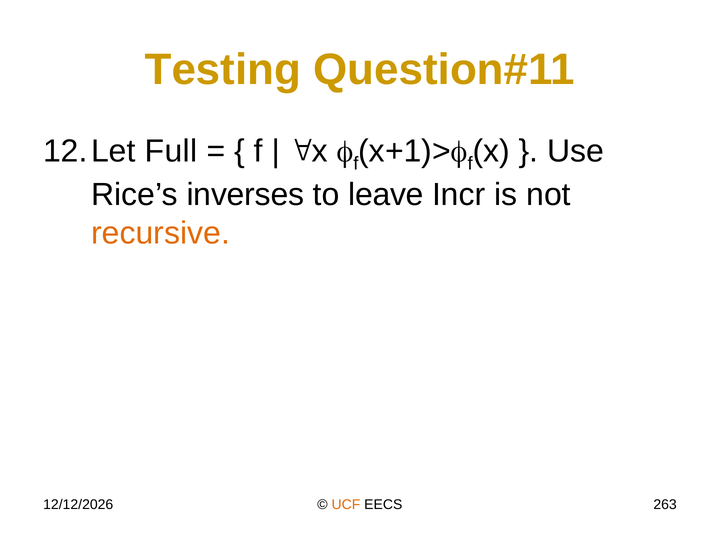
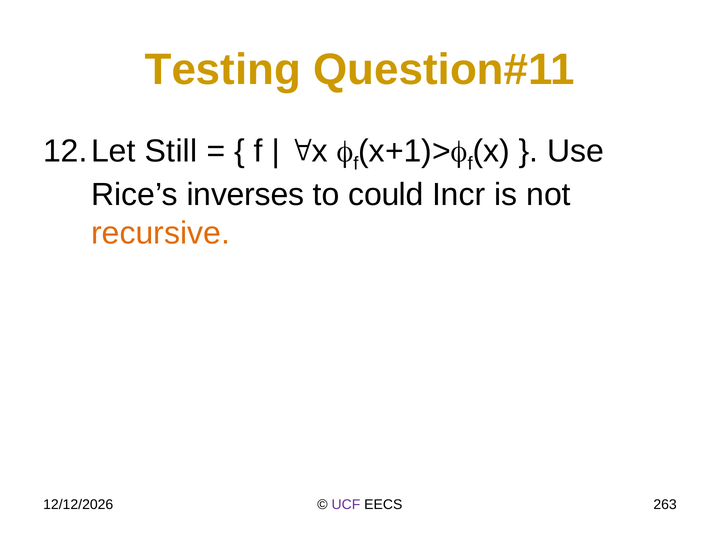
Full: Full -> Still (171, 151)
leave: leave -> could (386, 195)
UCF colour: orange -> purple (346, 505)
